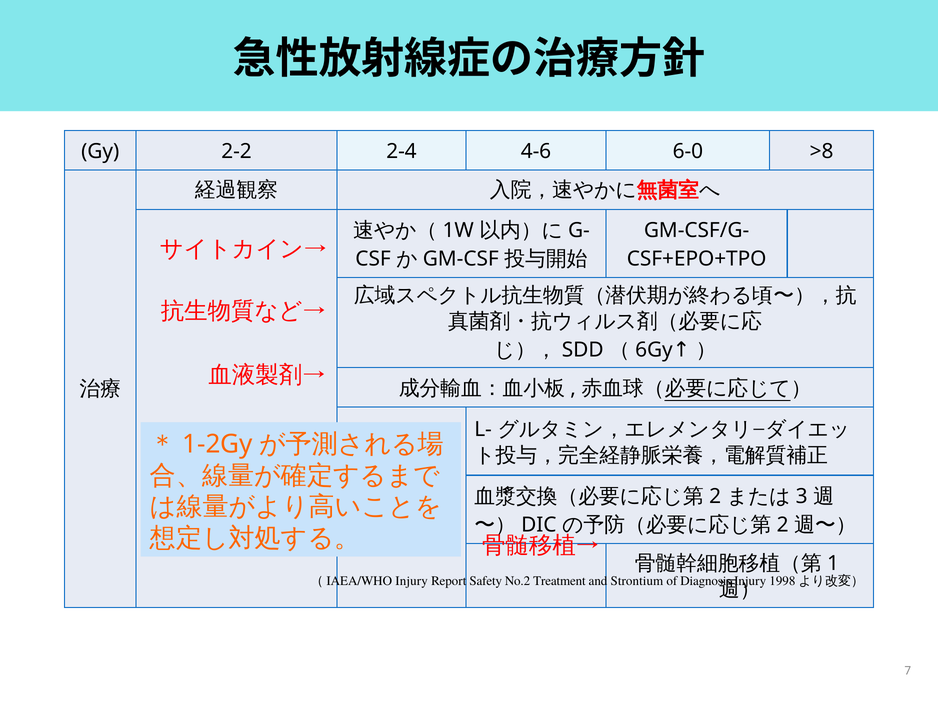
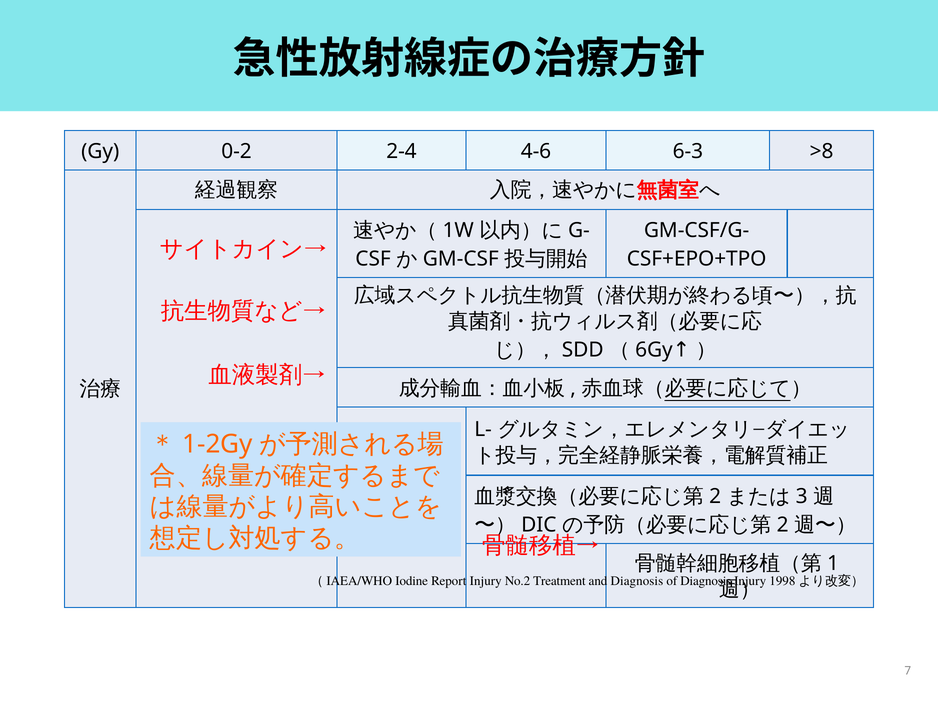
2-2: 2-2 -> 0-2 (237, 151)
6-0: 6-0 -> 6-3 (688, 151)
（IAEA/WHO Injury: Injury -> Iodine (412, 581)
Report Safety: Safety -> Injury (486, 581)
and Strontium: Strontium -> Diagnosis (637, 581)
